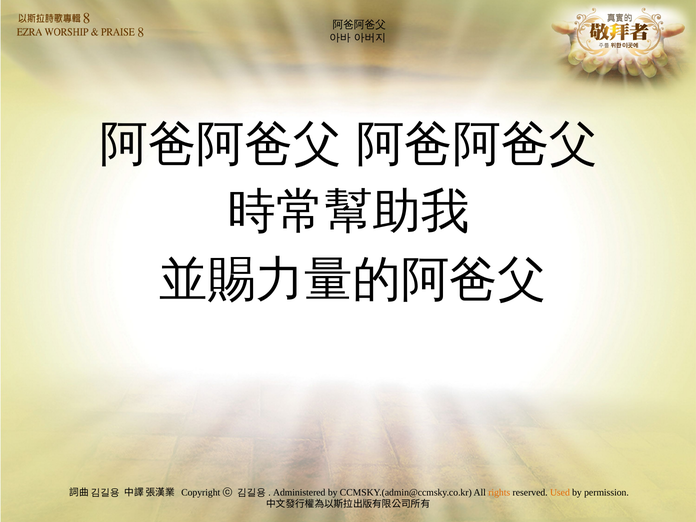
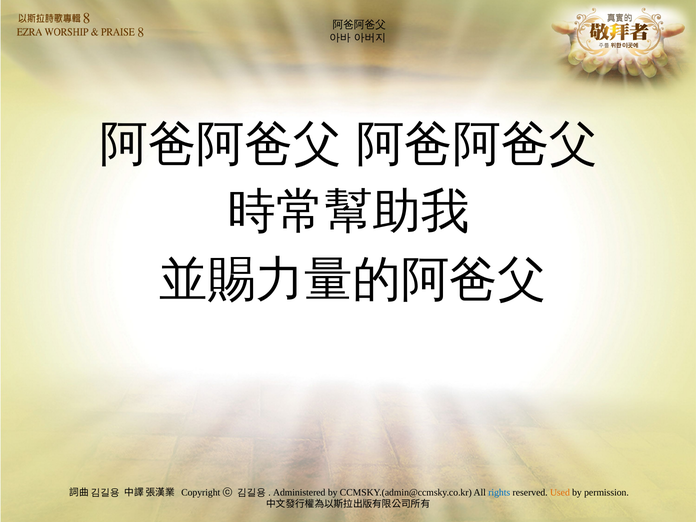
rights colour: orange -> blue (499, 493)
